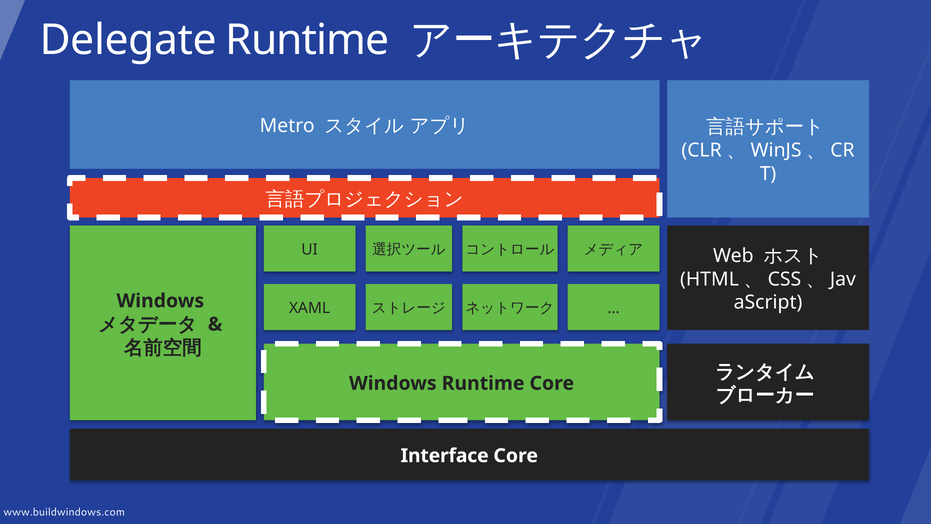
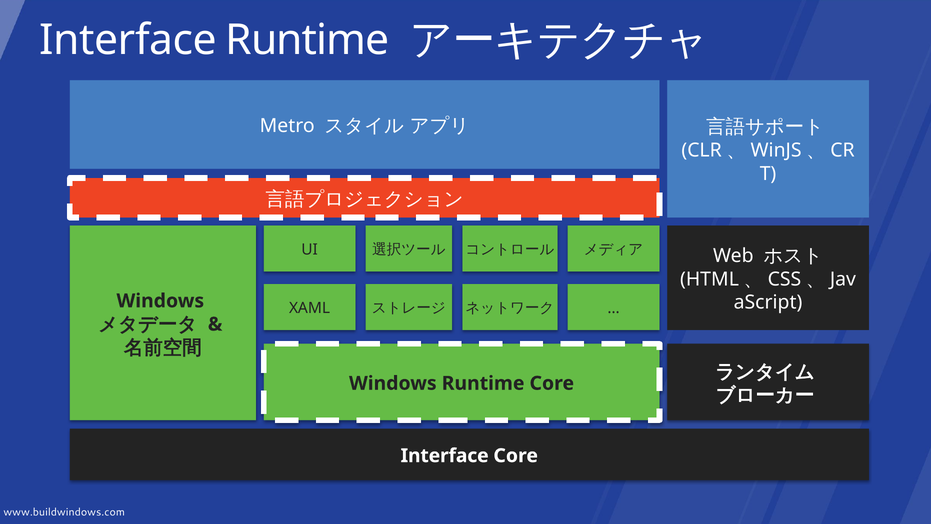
Delegate: Delegate -> Interface (128, 40)
